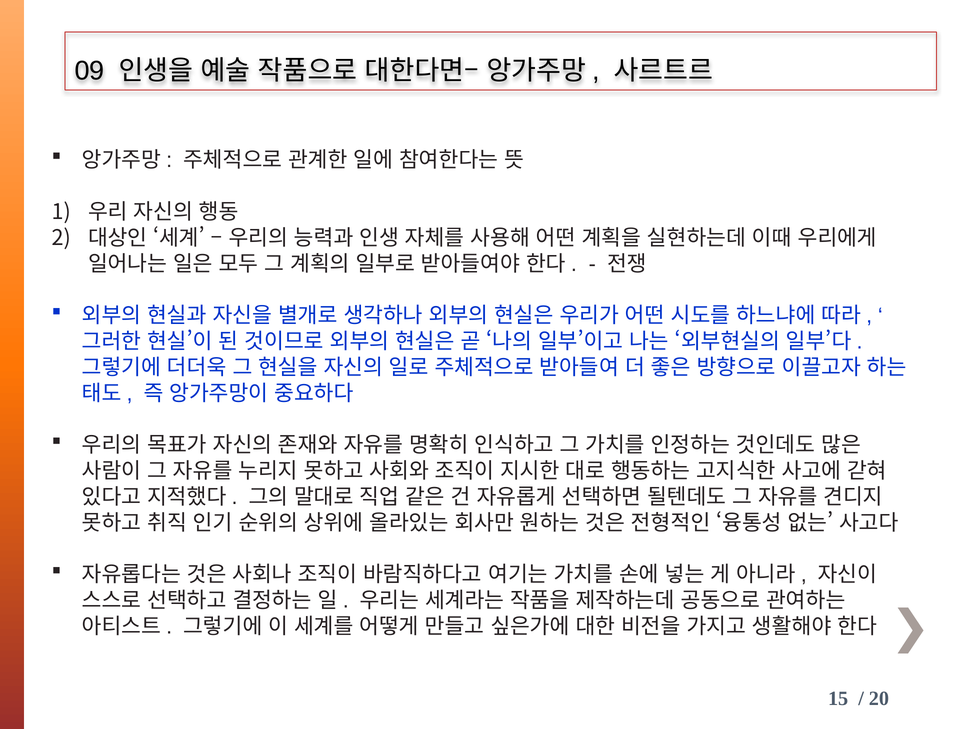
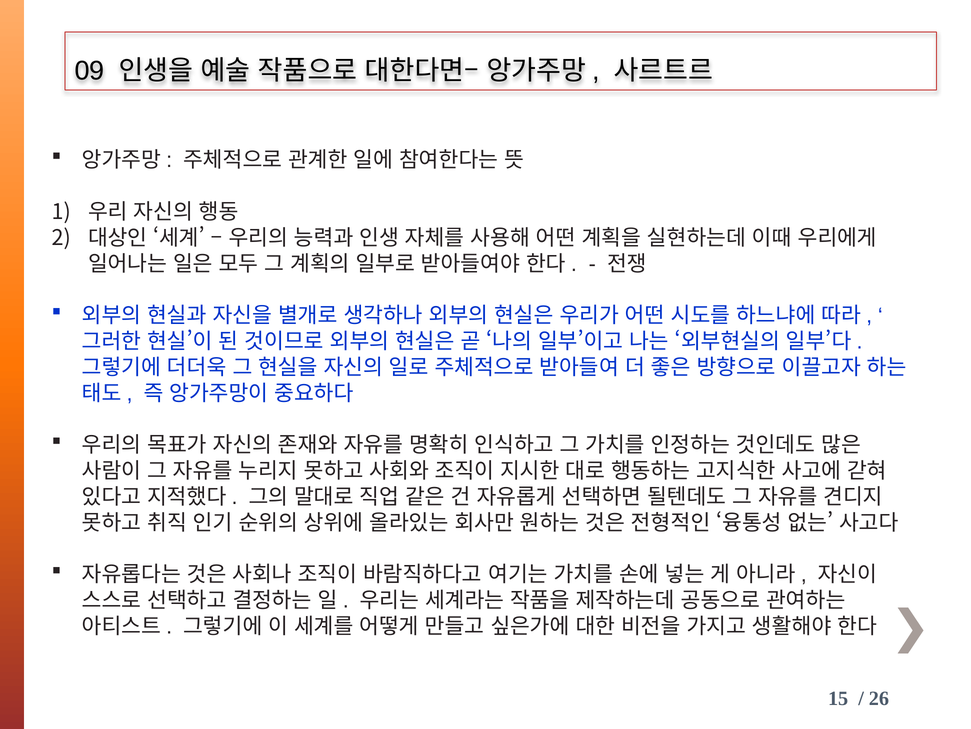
20: 20 -> 26 (879, 698)
